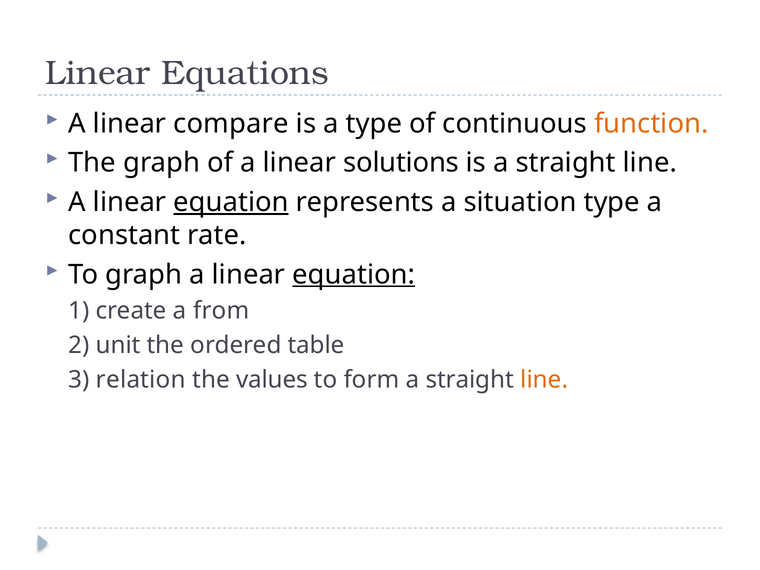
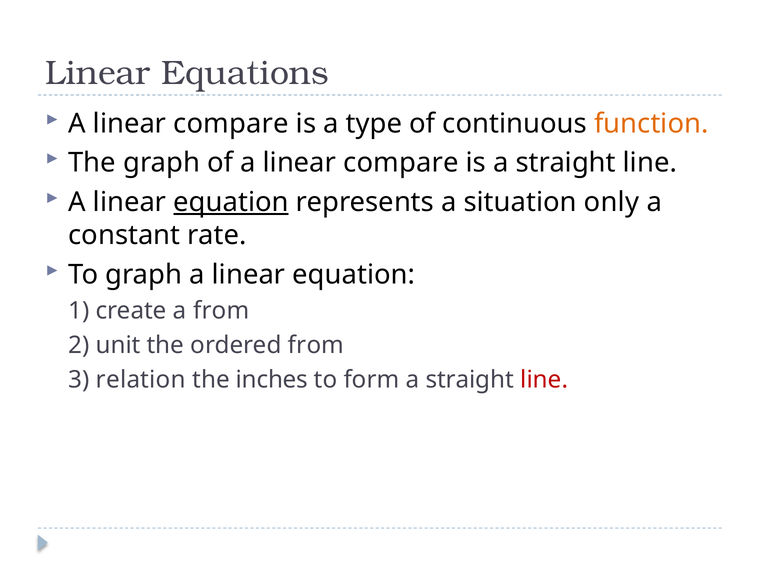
of a linear solutions: solutions -> compare (401, 163)
situation type: type -> only (612, 202)
equation underline: present -> none (354, 275)
ordered table: table -> from (316, 345)
values: values -> inches (272, 380)
line colour: orange -> red (544, 380)
